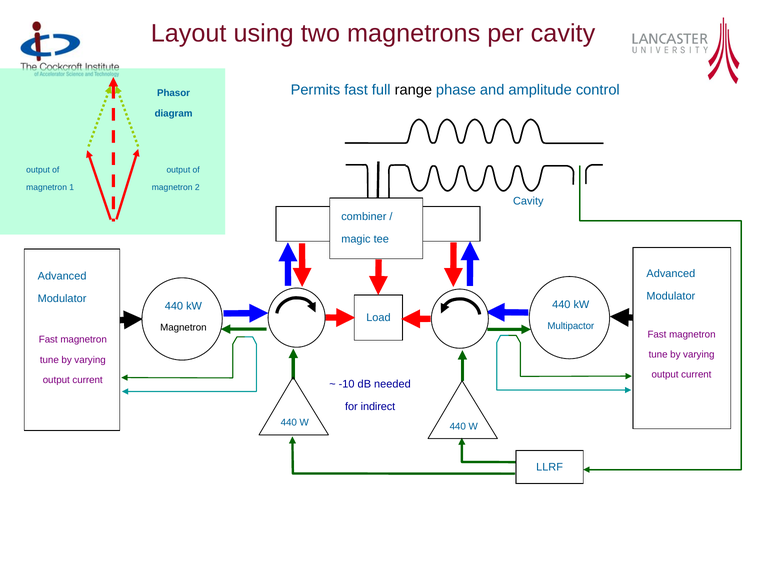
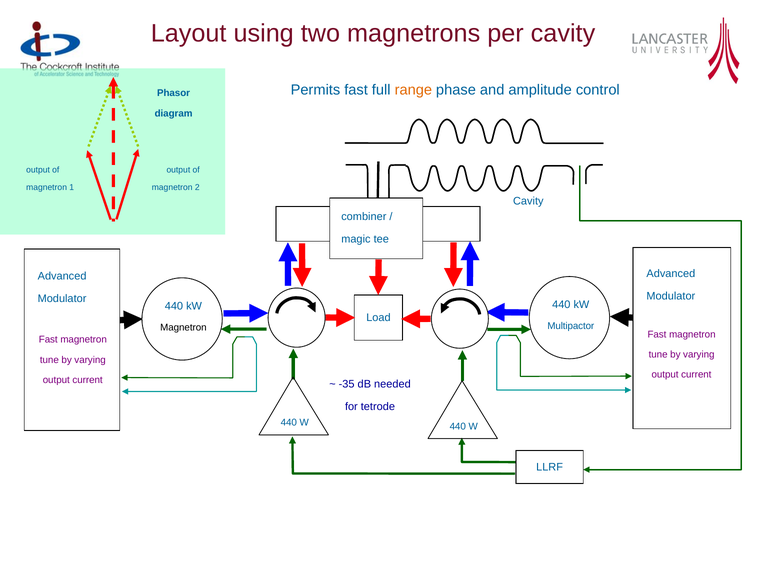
range colour: black -> orange (413, 90)
-10: -10 -> -35 (347, 384)
indirect: indirect -> tetrode (378, 407)
